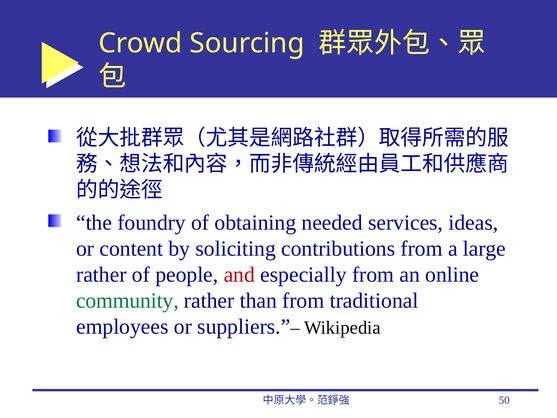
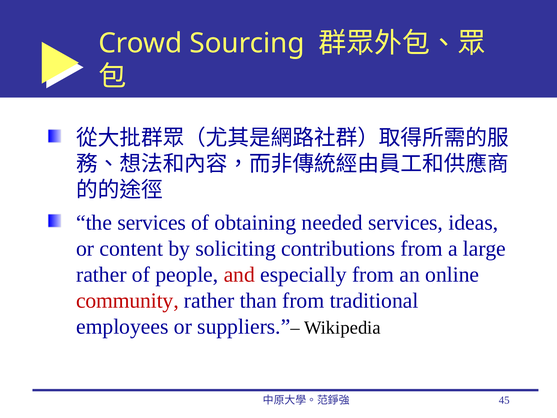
the foundry: foundry -> services (152, 222)
community colour: green -> red (127, 301)
50: 50 -> 45 (504, 400)
